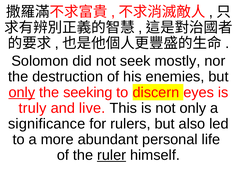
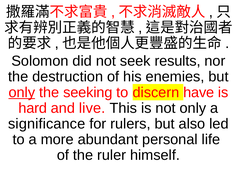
mostly: mostly -> results (178, 61)
eyes: eyes -> have (199, 92)
truly: truly -> hard (33, 108)
ruler underline: present -> none (112, 155)
